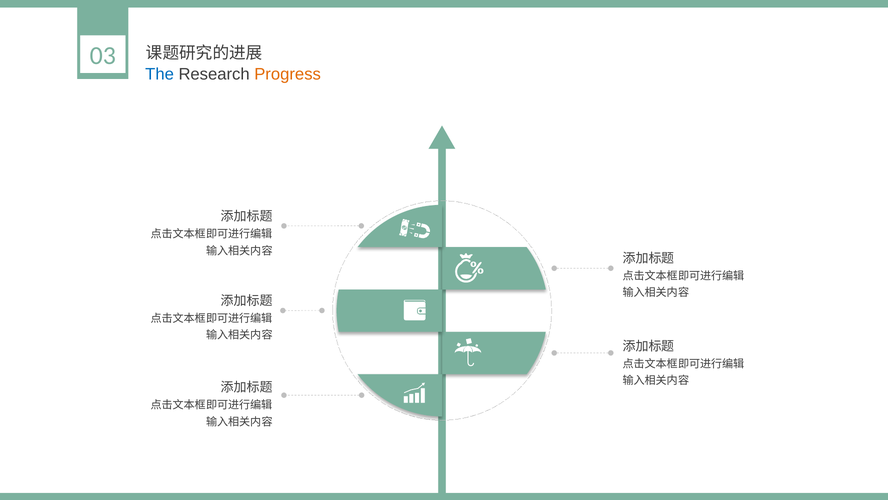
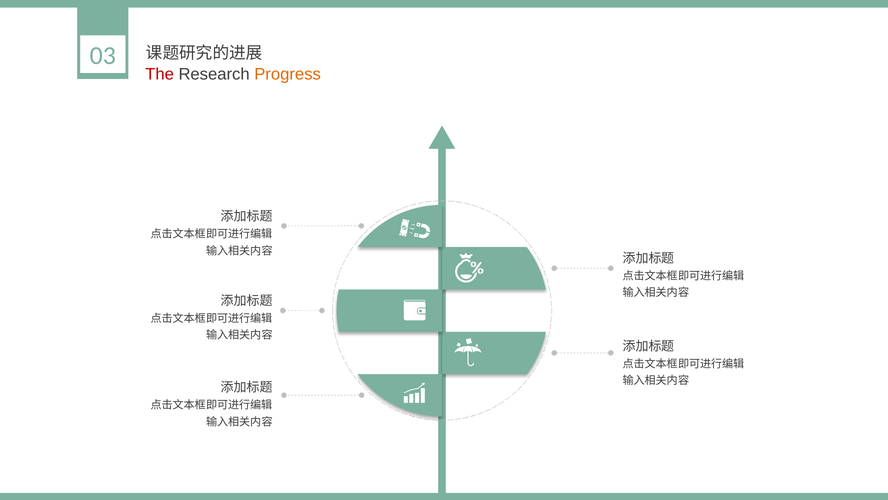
The colour: blue -> red (160, 74)
